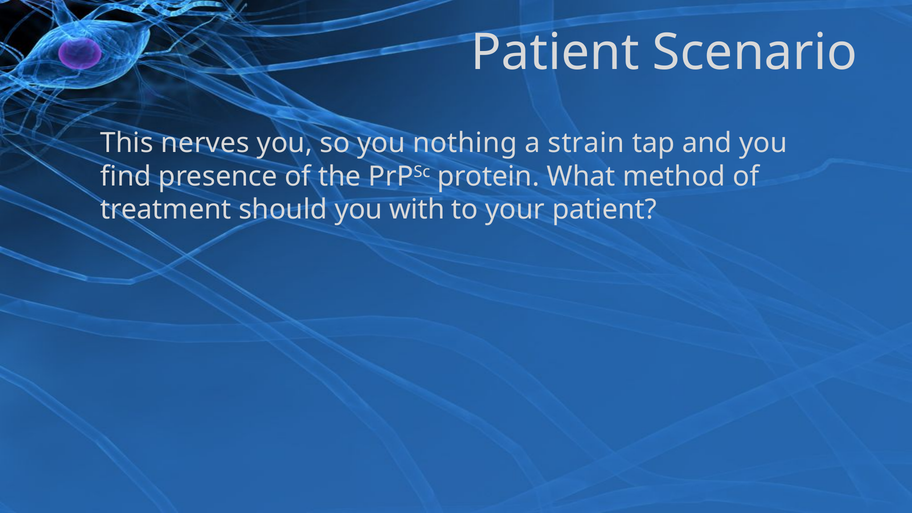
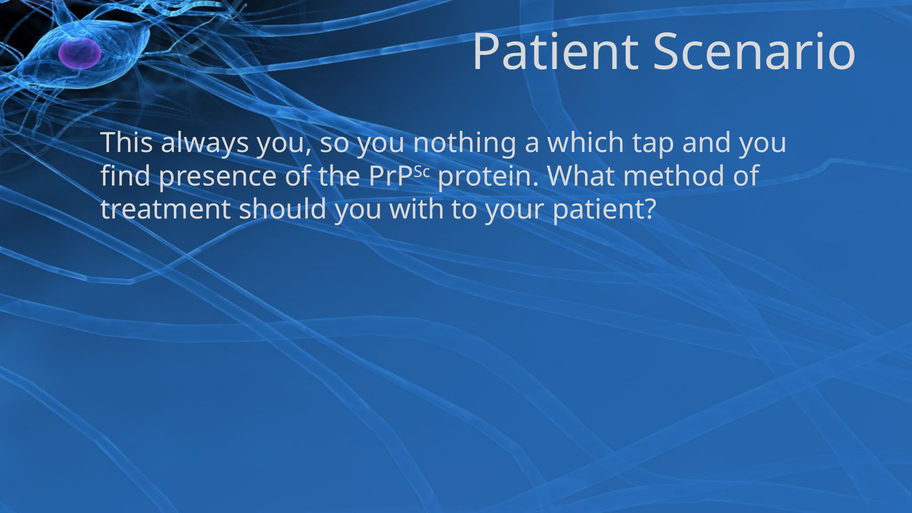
nerves: nerves -> always (205, 143)
strain: strain -> which (586, 143)
